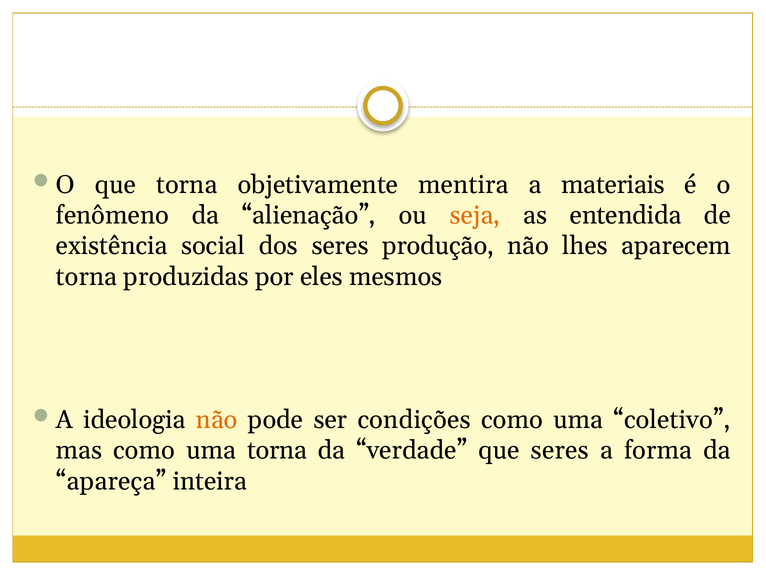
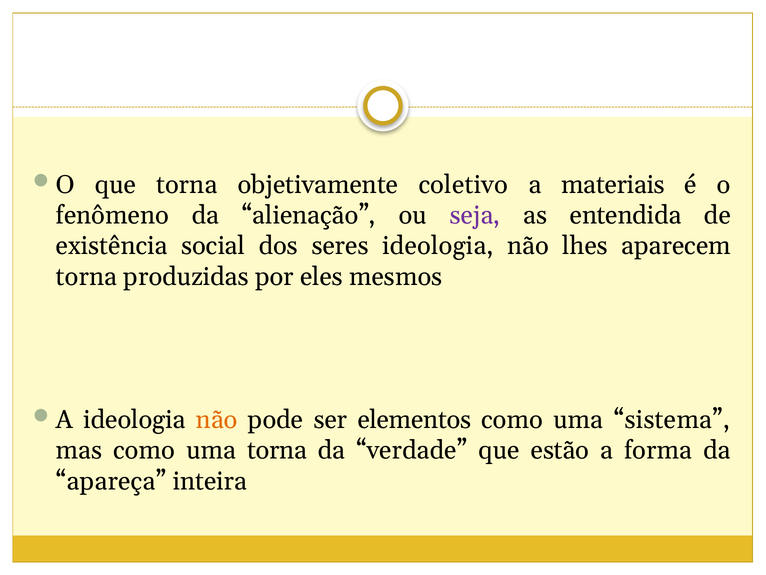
mentira: mentira -> coletivo (463, 185)
seja colour: orange -> purple (475, 215)
seres produção: produção -> ideologia (438, 246)
condições: condições -> elementos (414, 419)
coletivo: coletivo -> sistema (672, 419)
que seres: seres -> estão (560, 450)
